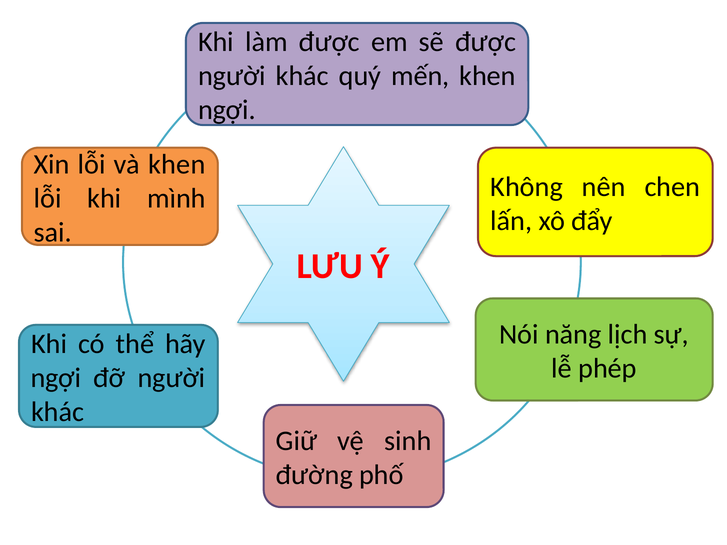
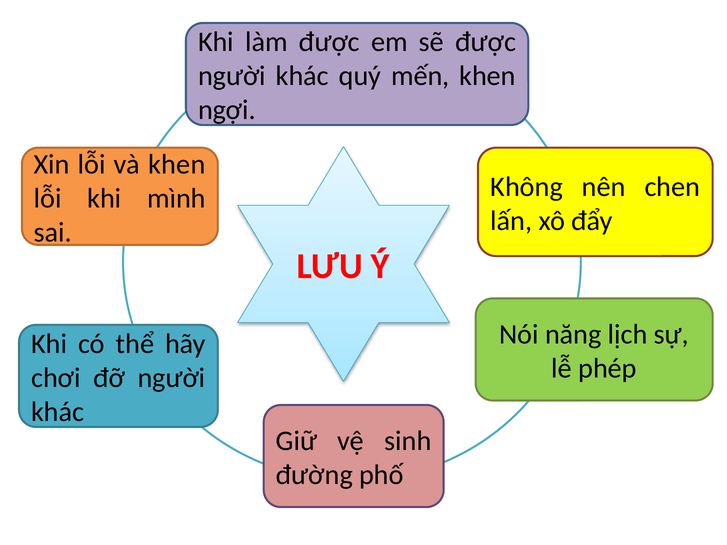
ngợi: ngợi -> chơi (56, 378)
